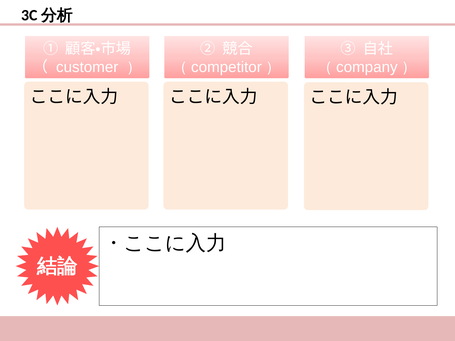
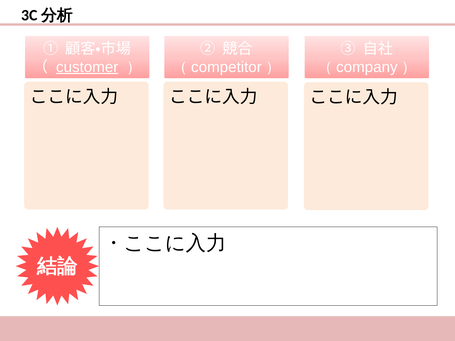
customer underline: none -> present (87, 67)
